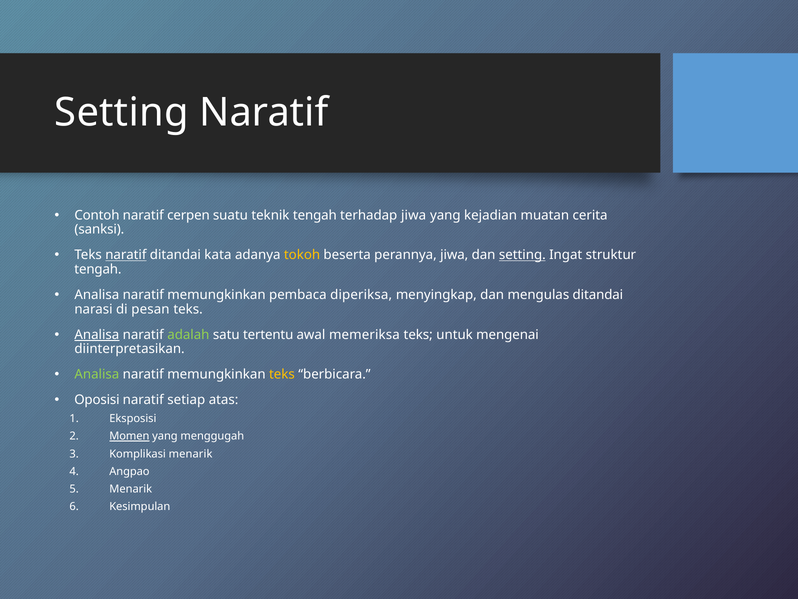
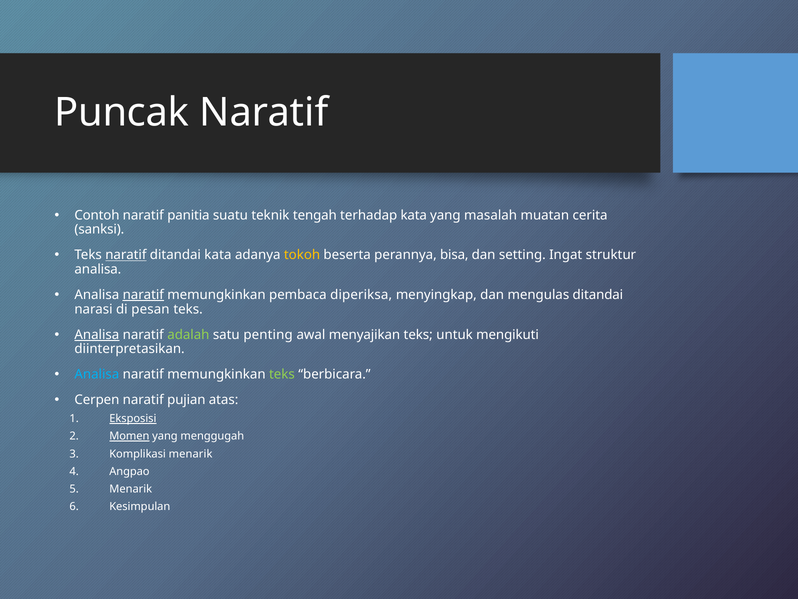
Setting: Setting -> Puncak (122, 113)
cerpen: cerpen -> panitia (188, 215)
terhadap jiwa: jiwa -> kata (414, 215)
kejadian: kejadian -> masalah (491, 215)
perannya jiwa: jiwa -> bisa (454, 255)
setting underline: present -> none (522, 255)
tengah: tengah -> analisa (98, 269)
naratif underline: none -> present (143, 295)
tertentu: tertentu -> penting (268, 334)
memeriksa: memeriksa -> menyajikan (365, 334)
mengenai: mengenai -> mengikuti (508, 334)
Analisa colour: light green -> light blue (97, 374)
teks colour: yellow -> light green (282, 374)
Oposisi: Oposisi -> Cerpen (97, 400)
setiap: setiap -> pujian (186, 400)
Eksposisi underline: none -> present (133, 418)
